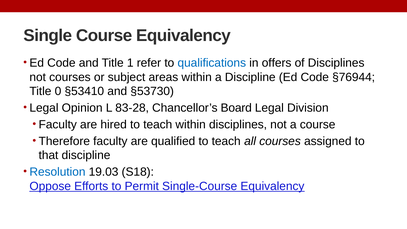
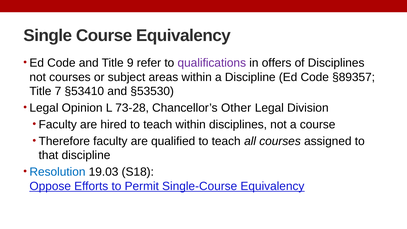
1: 1 -> 9 (130, 63)
qualifications colour: blue -> purple (212, 63)
§76944: §76944 -> §89357 (354, 77)
0: 0 -> 7 (58, 91)
§53730: §53730 -> §53530 (152, 91)
83-28: 83-28 -> 73-28 (132, 108)
Board: Board -> Other (236, 108)
